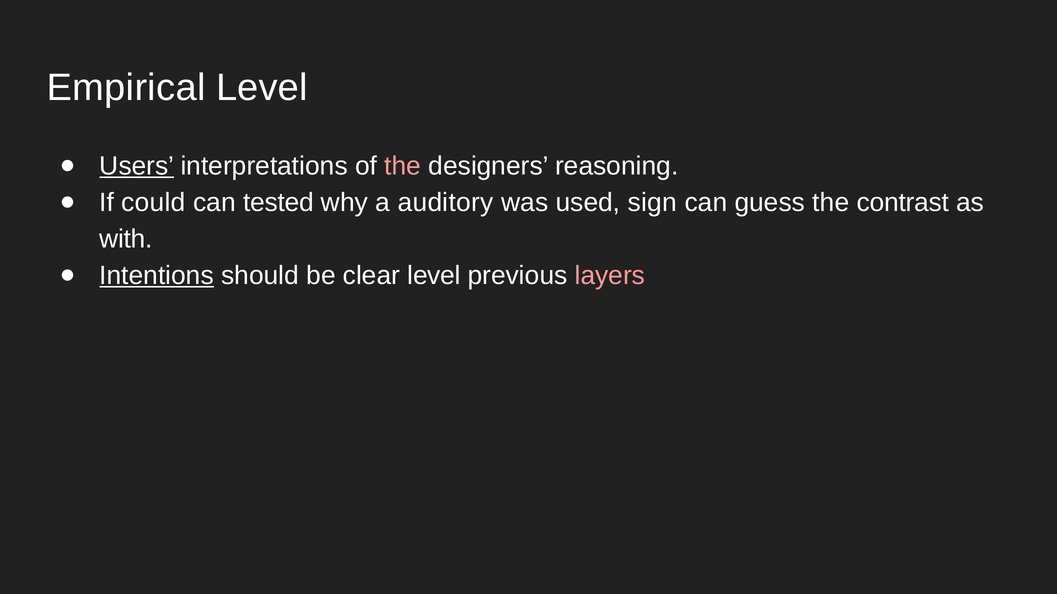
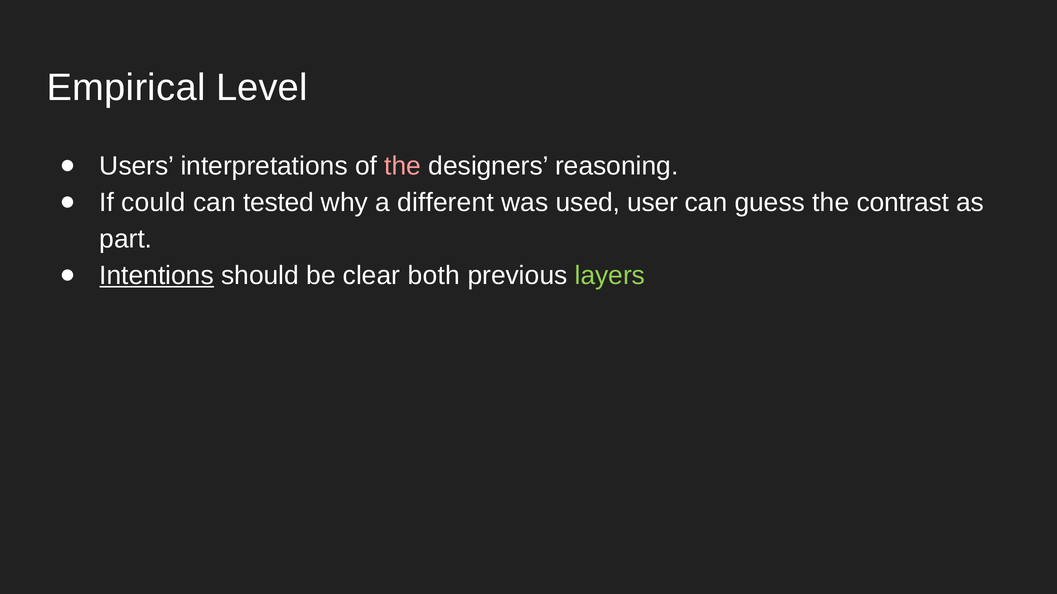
Users underline: present -> none (137, 166)
auditory: auditory -> different (446, 203)
sign: sign -> user (653, 203)
with: with -> part (126, 239)
clear level: level -> both (434, 276)
layers colour: pink -> light green (610, 276)
